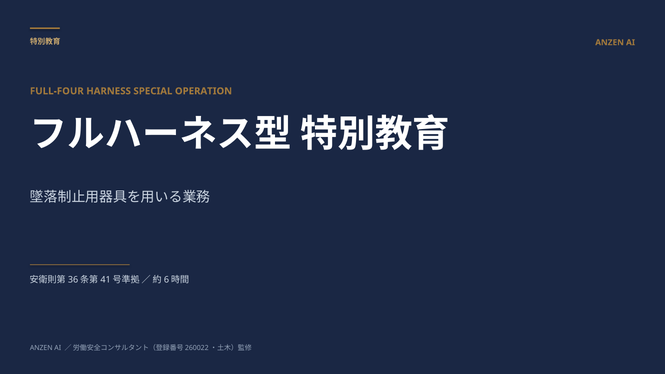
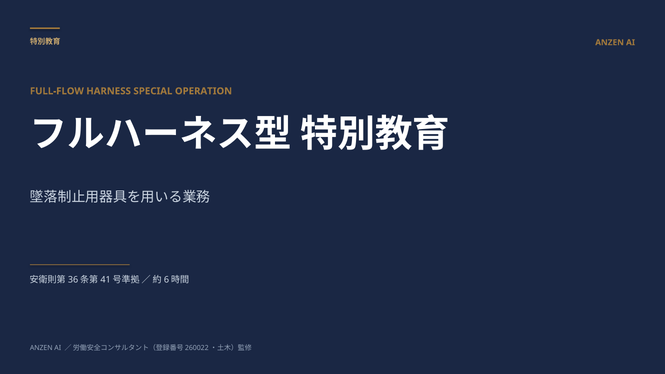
FULL-FOUR: FULL-FOUR -> FULL-FLOW (57, 91)
